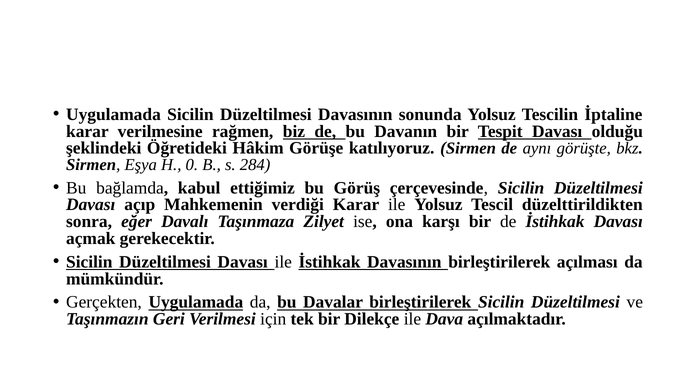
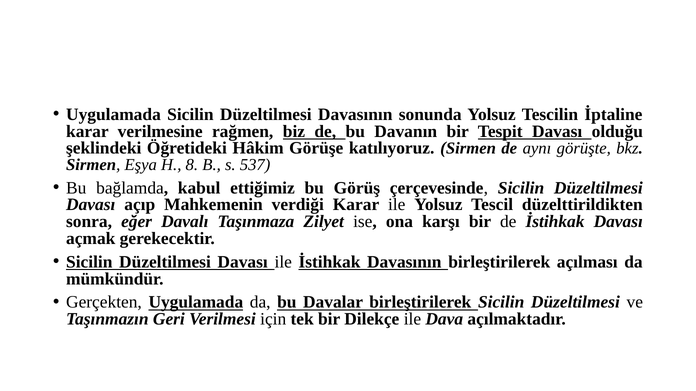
0: 0 -> 8 (192, 165)
284: 284 -> 537 (255, 165)
